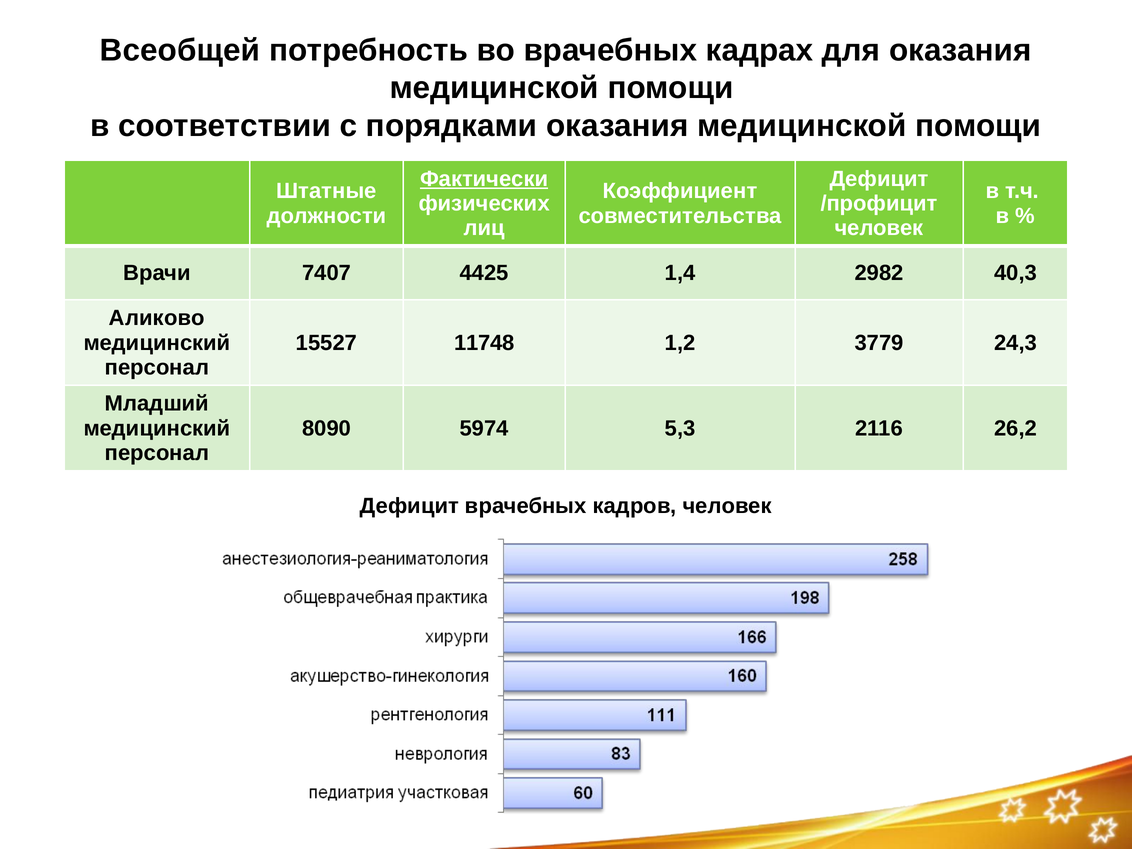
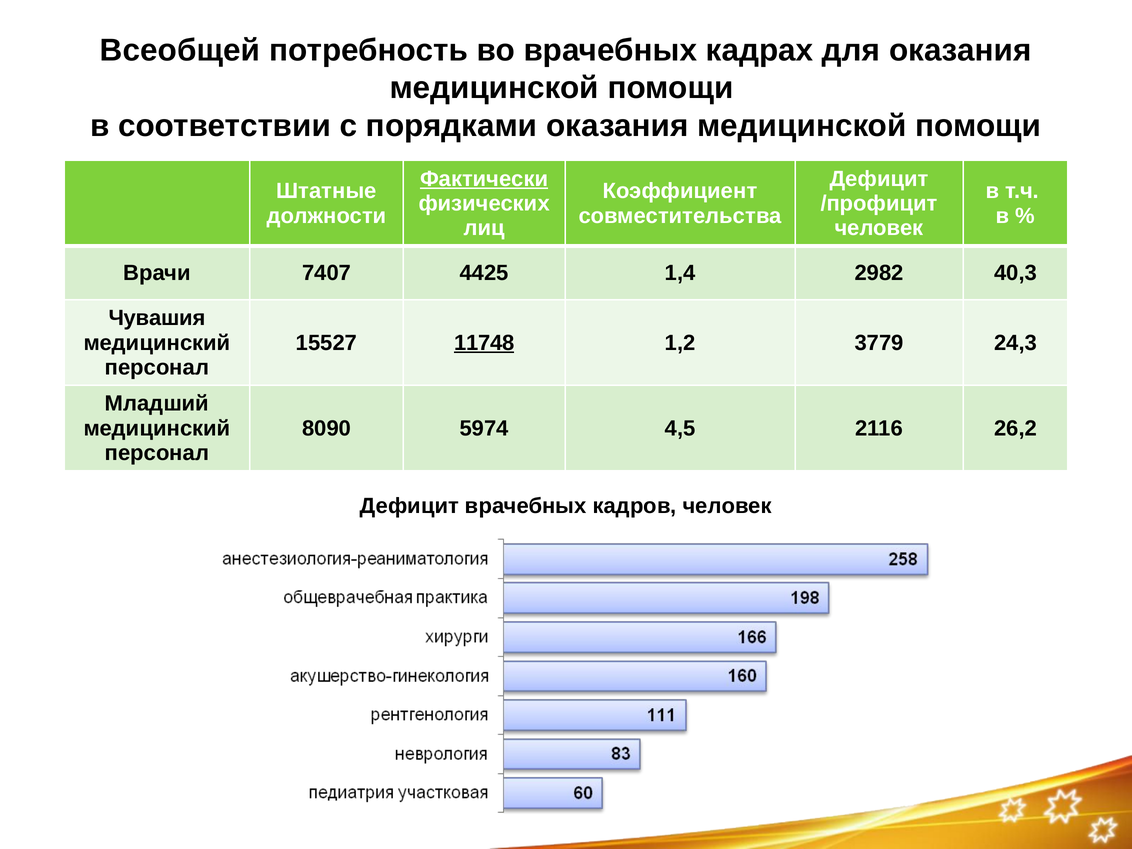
Аликово: Аликово -> Чувашия (157, 318)
11748 underline: none -> present (484, 343)
5,3: 5,3 -> 4,5 (680, 428)
